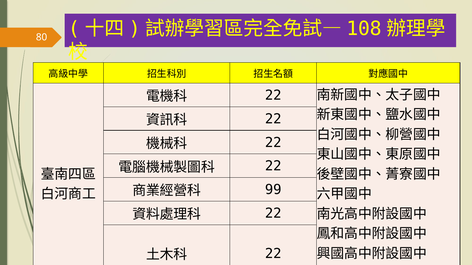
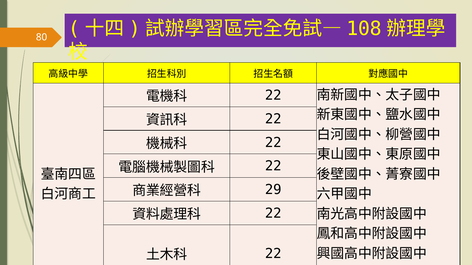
99: 99 -> 29 (273, 190)
